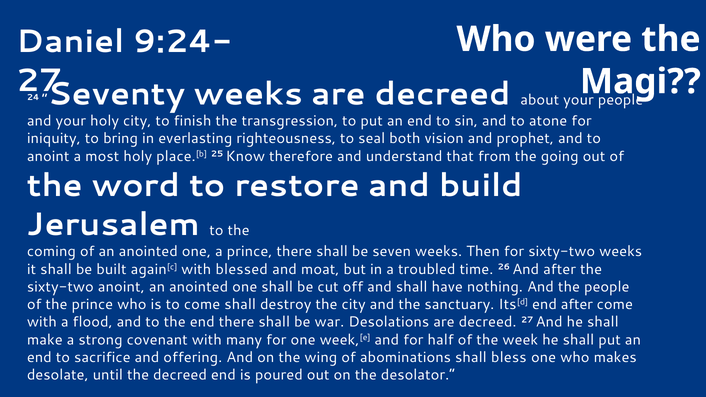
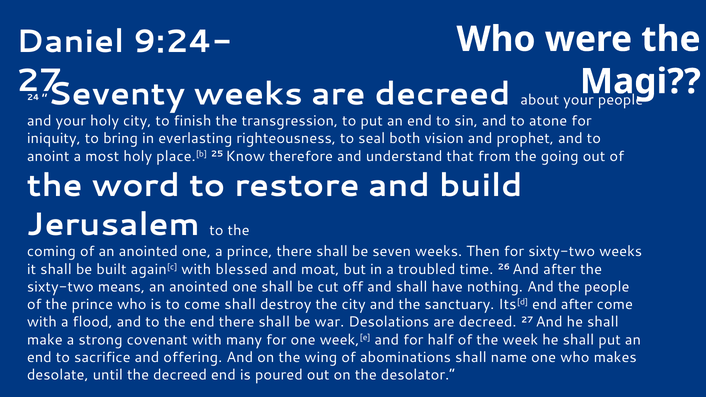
sixty-two anoint: anoint -> means (121, 287)
bless: bless -> name (509, 358)
